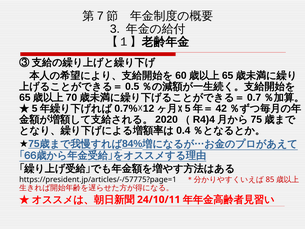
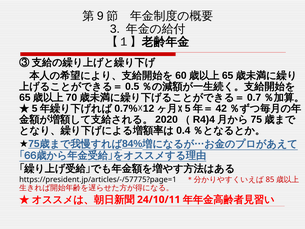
7: 7 -> 9 (100, 16)
